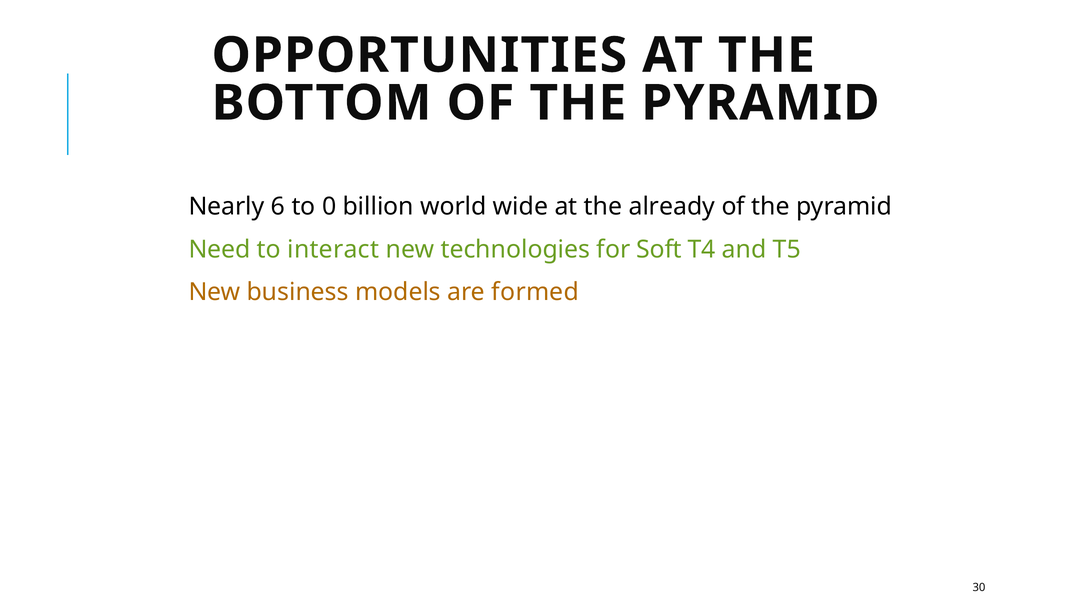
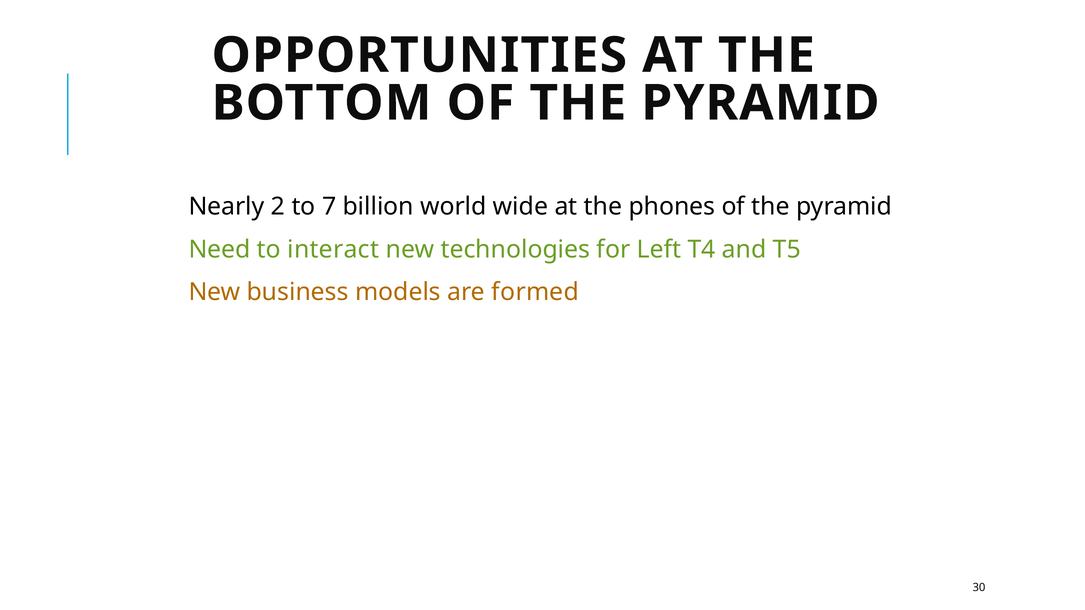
6: 6 -> 2 (278, 207)
0: 0 -> 7 (329, 207)
already: already -> phones (672, 207)
Soft: Soft -> Left (659, 249)
